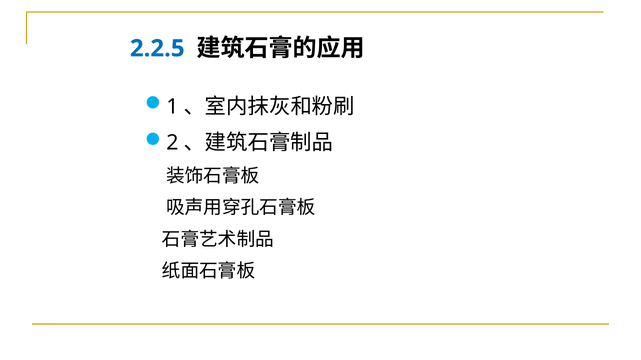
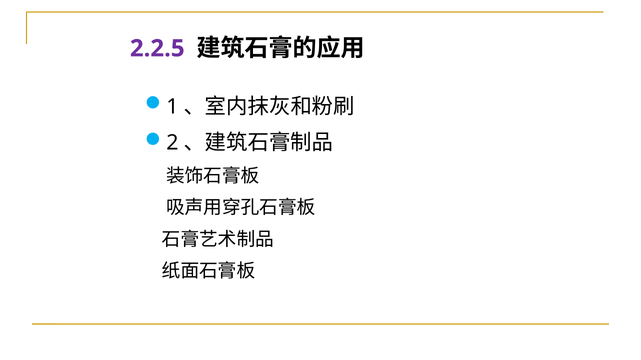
2.2.5 colour: blue -> purple (157, 49)
